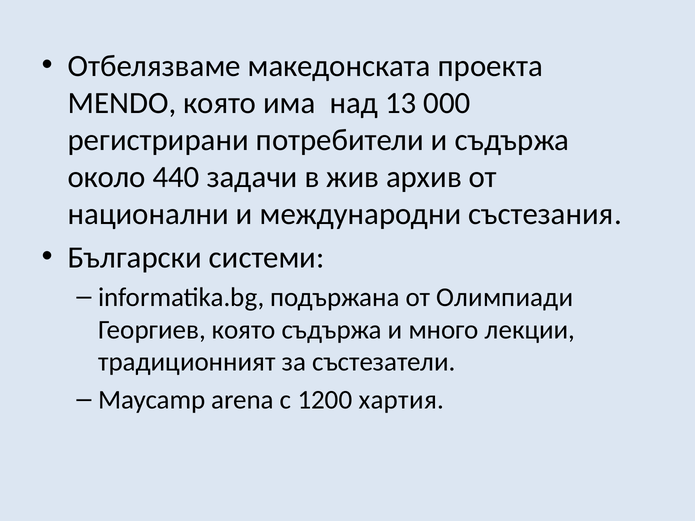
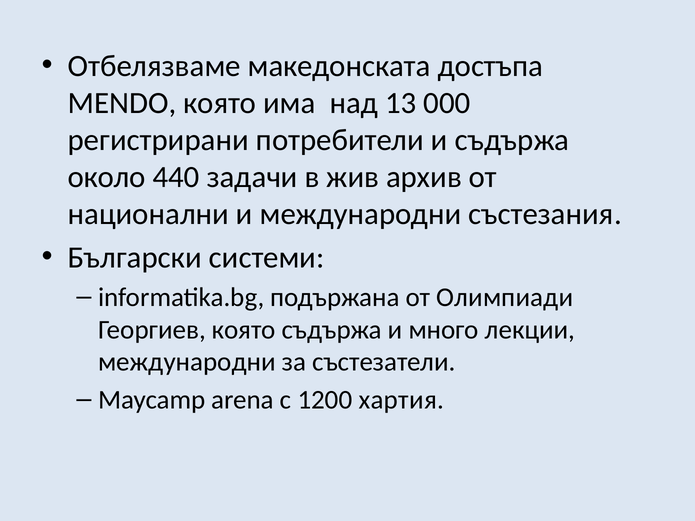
проекта: проекта -> достъпа (490, 66)
традиционният: традиционният -> международни (187, 362)
